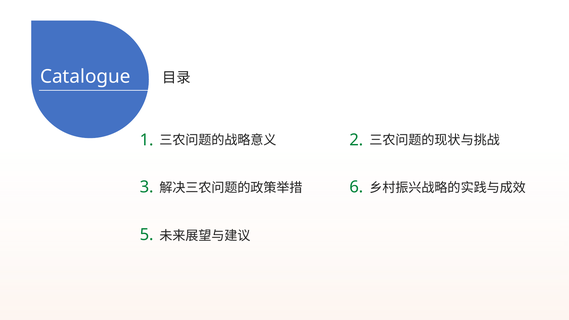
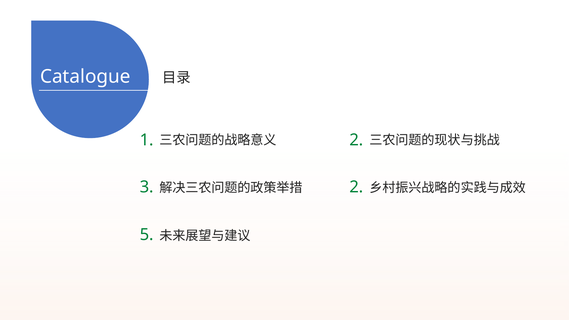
3 6: 6 -> 2 (356, 187)
